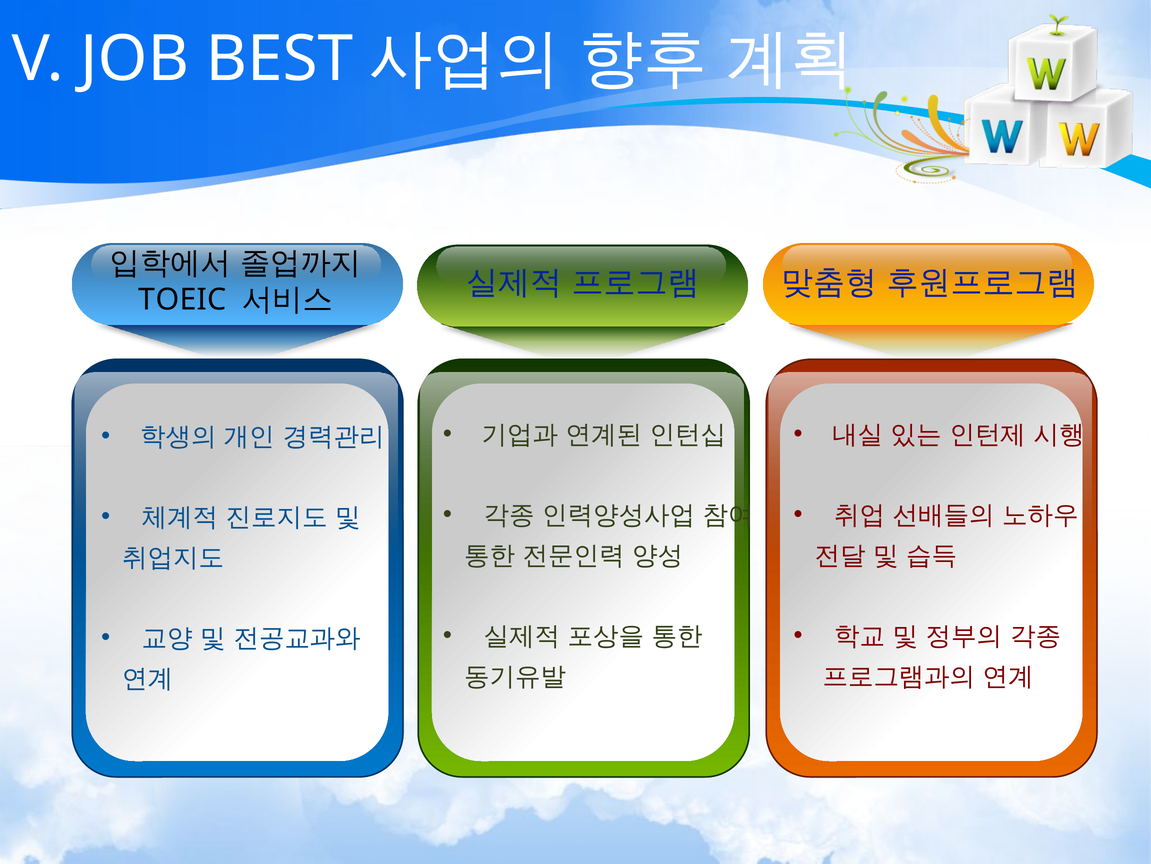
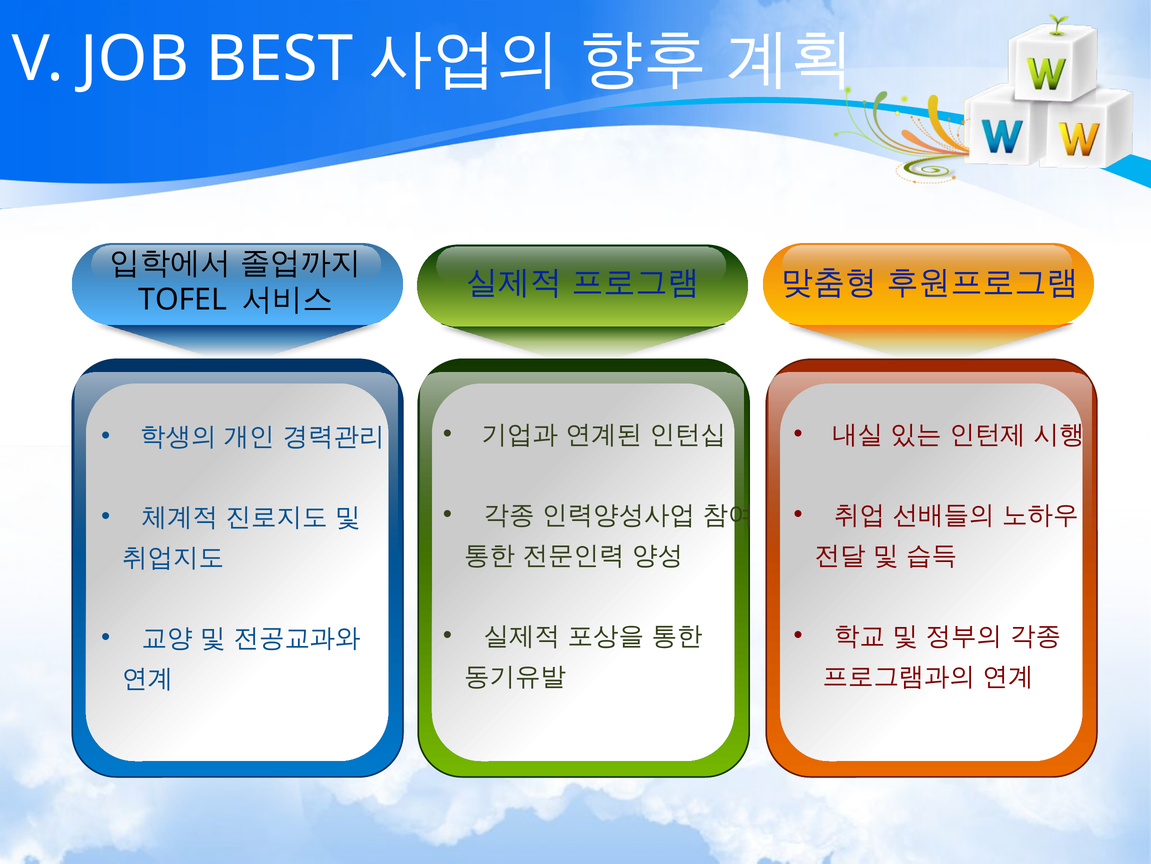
TOEIC: TOEIC -> TOFEL (183, 299)
